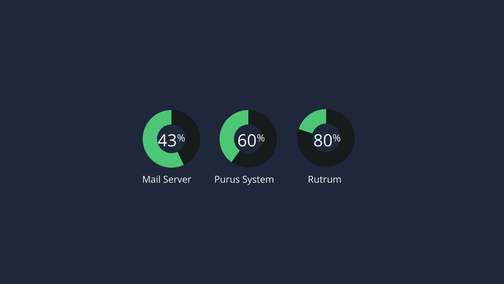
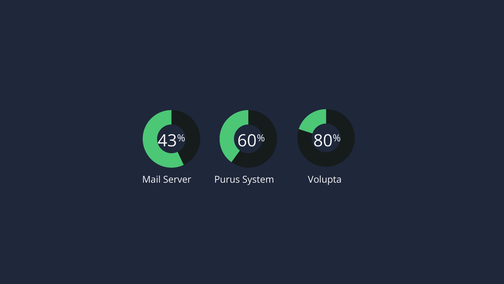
Rutrum: Rutrum -> Volupta (325, 179)
